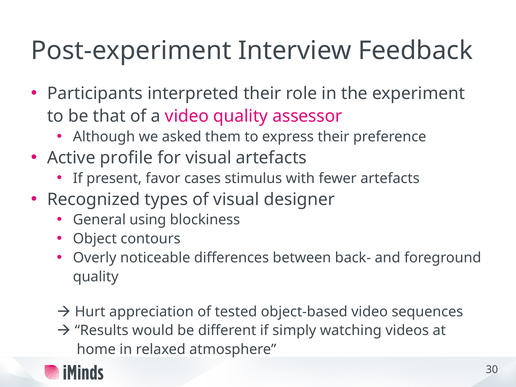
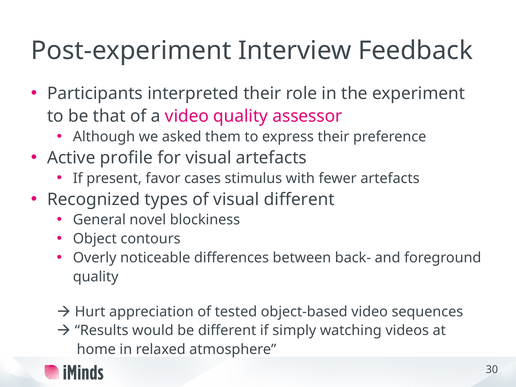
visual designer: designer -> different (299, 199)
using: using -> novel (148, 220)
